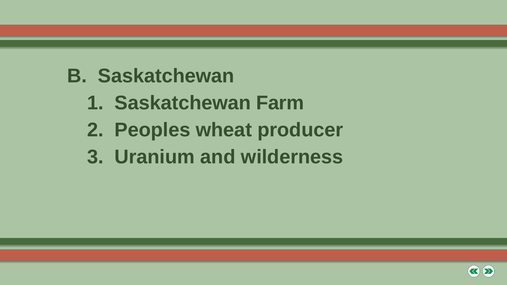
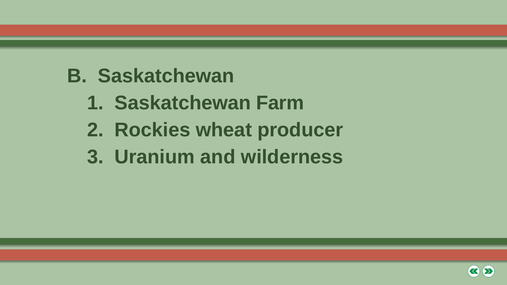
Peoples: Peoples -> Rockies (152, 130)
